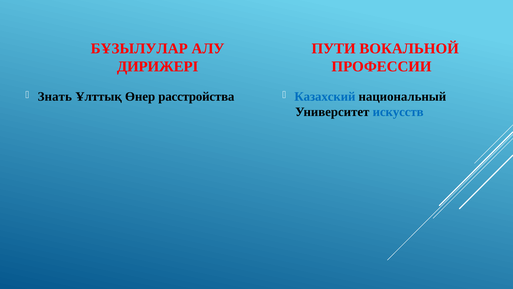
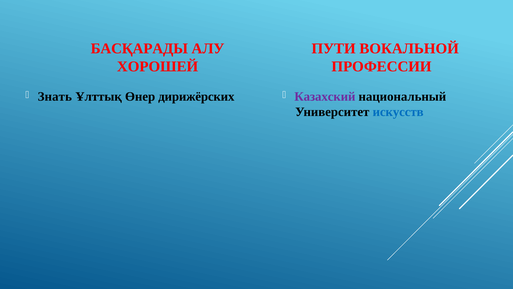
БҰЗЫЛУЛАР: БҰЗЫЛУЛАР -> БАСҚАРАДЫ (139, 49)
ДИРИЖЕРІ: ДИРИЖЕРІ -> ХОРОШЕЙ (158, 66)
расстройства: расстройства -> дирижёрских (196, 96)
Казахский colour: blue -> purple (325, 96)
